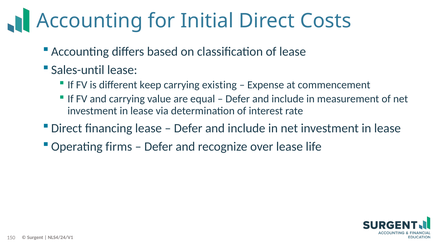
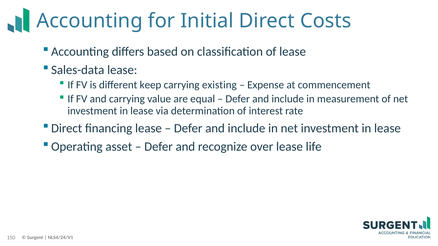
Sales-until: Sales-until -> Sales-data (78, 70)
firms: firms -> asset (119, 147)
